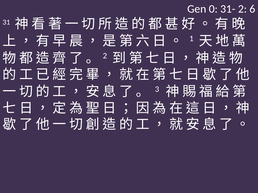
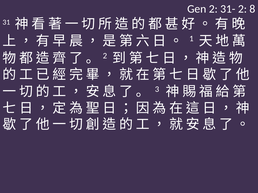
Gen 0: 0 -> 2 (213, 9)
6: 6 -> 8 (252, 9)
